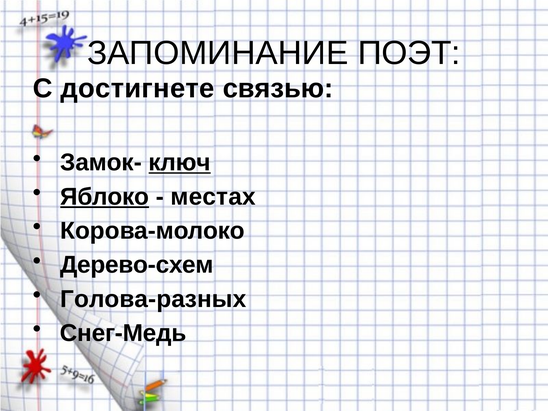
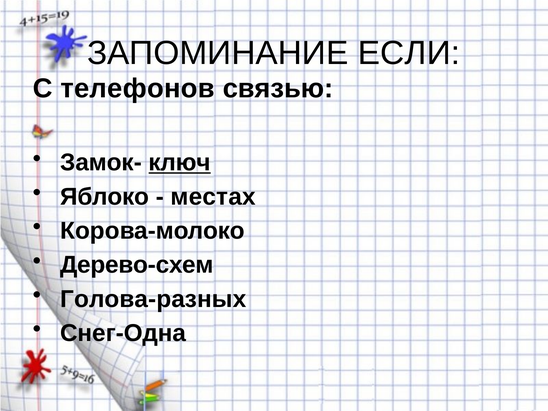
ПОЭТ: ПОЭТ -> ЕСЛИ (409, 53)
достигнете: достигнете -> телефонов (138, 89)
Яблоко underline: present -> none (105, 197)
Снег-Медь: Снег-Медь -> Снег-Одна (123, 333)
